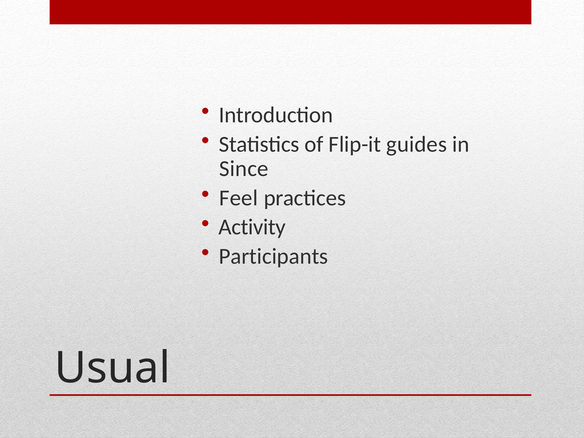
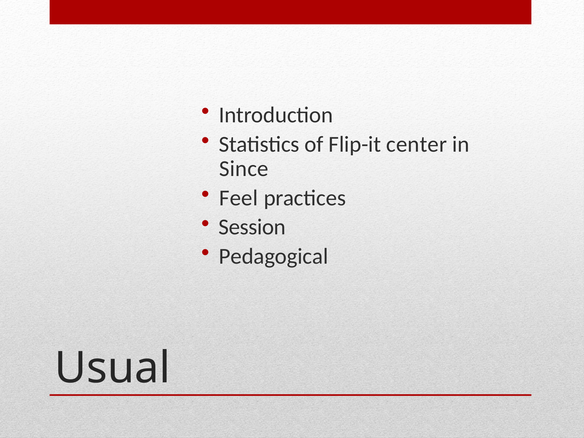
guides: guides -> center (417, 144)
Activity: Activity -> Session (252, 227)
Participants: Participants -> Pedagogical (274, 256)
